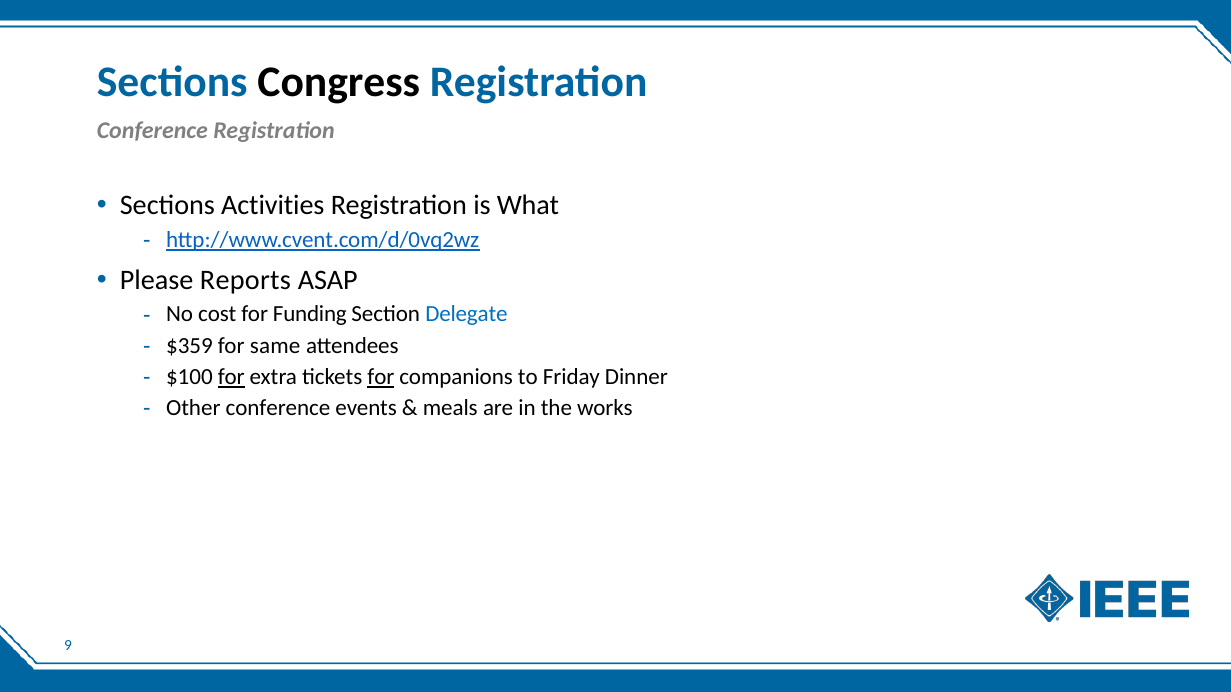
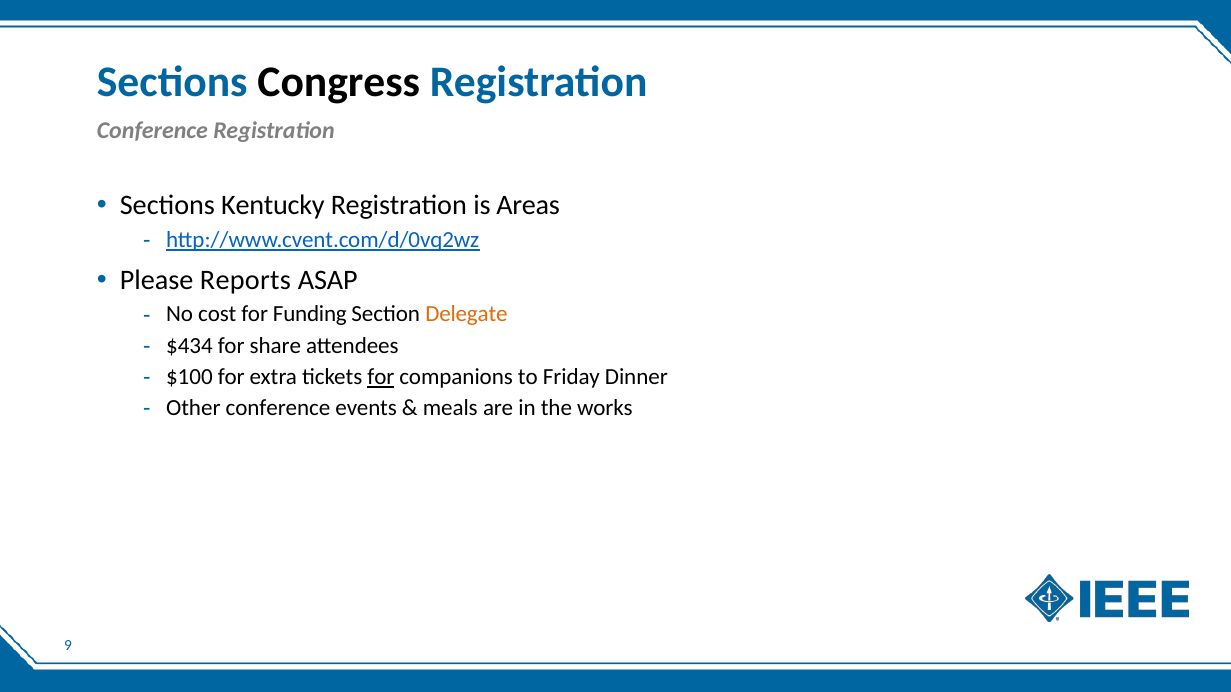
Activities: Activities -> Kentucky (273, 206)
What: What -> Areas (528, 206)
Delegate colour: blue -> orange (466, 315)
$359: $359 -> $434 (189, 346)
same: same -> share (275, 346)
for underline: present -> none (231, 377)
